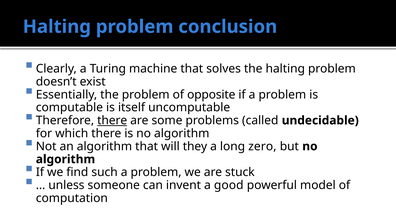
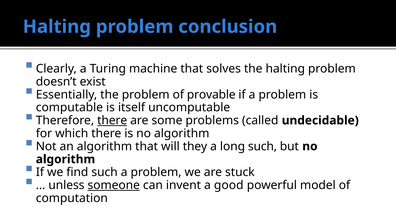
opposite: opposite -> provable (211, 94)
long zero: zero -> such (262, 146)
someone underline: none -> present (114, 185)
